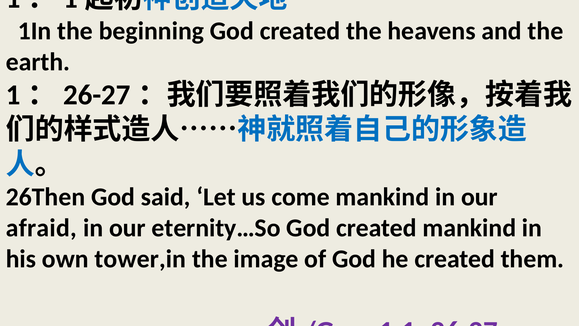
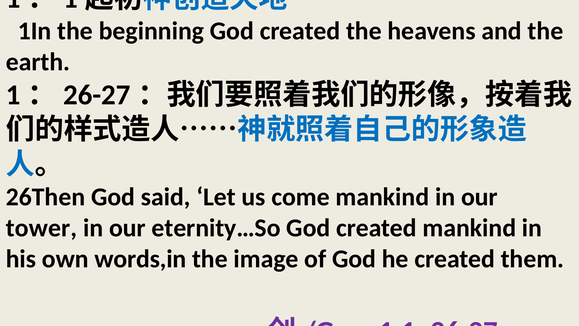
afraid: afraid -> tower (41, 228)
tower,in: tower,in -> words,in (140, 259)
